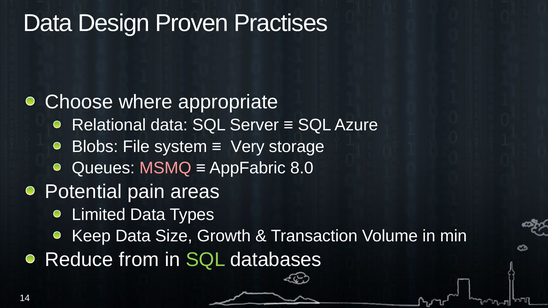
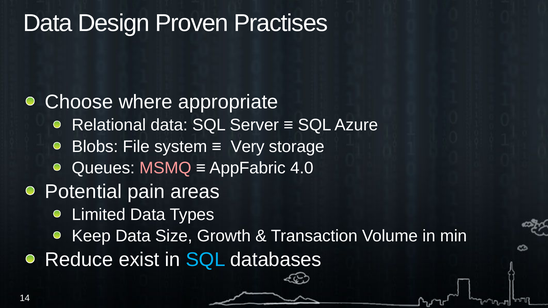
8.0: 8.0 -> 4.0 (302, 168)
from: from -> exist (139, 260)
SQL colour: light green -> light blue (206, 260)
